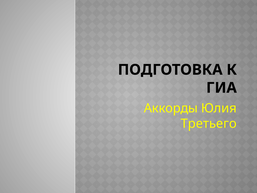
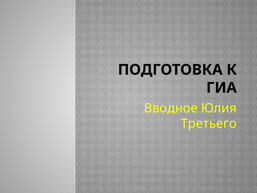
Аккорды: Аккорды -> Вводное (171, 108)
